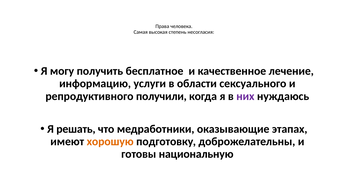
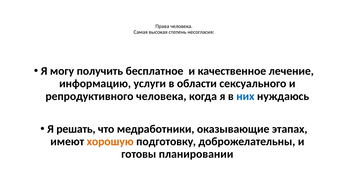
репродуктивного получили: получили -> человека (161, 96)
них colour: purple -> blue (245, 96)
национальную: национальную -> планировании (196, 154)
